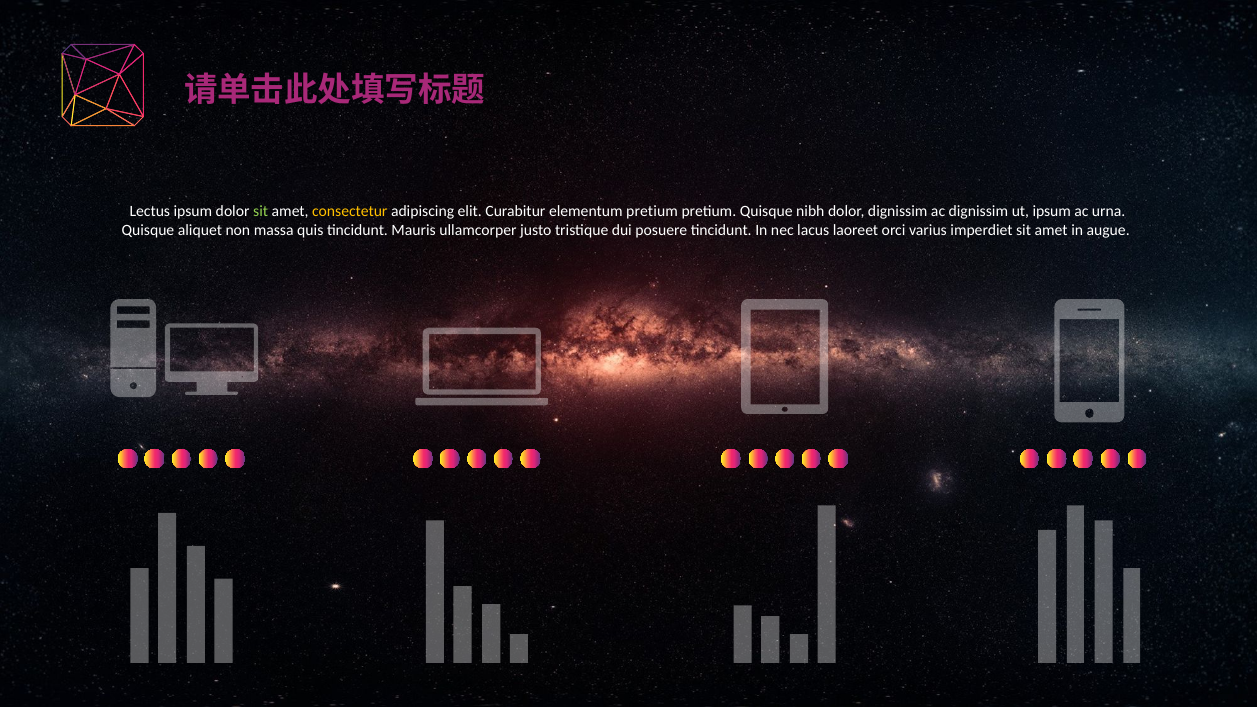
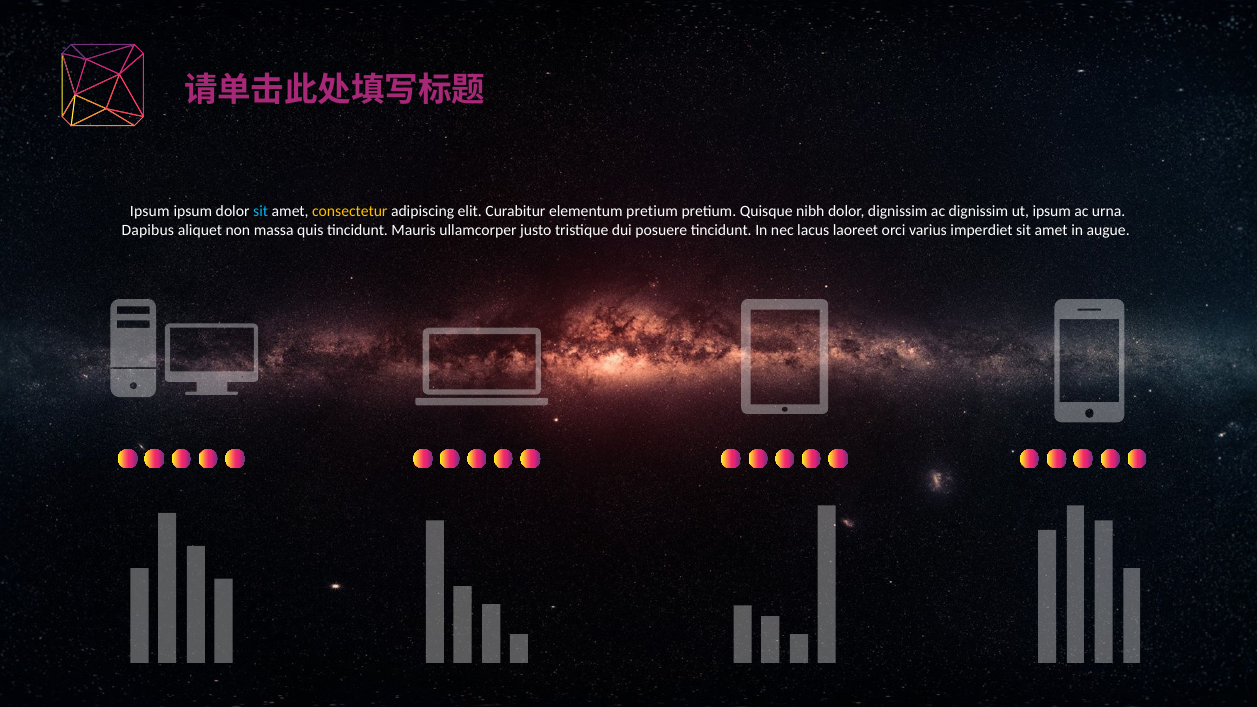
Lectus: Lectus -> Ipsum (150, 212)
sit colour: light green -> light blue (261, 212)
Quisque: Quisque -> Dapibus (148, 231)
